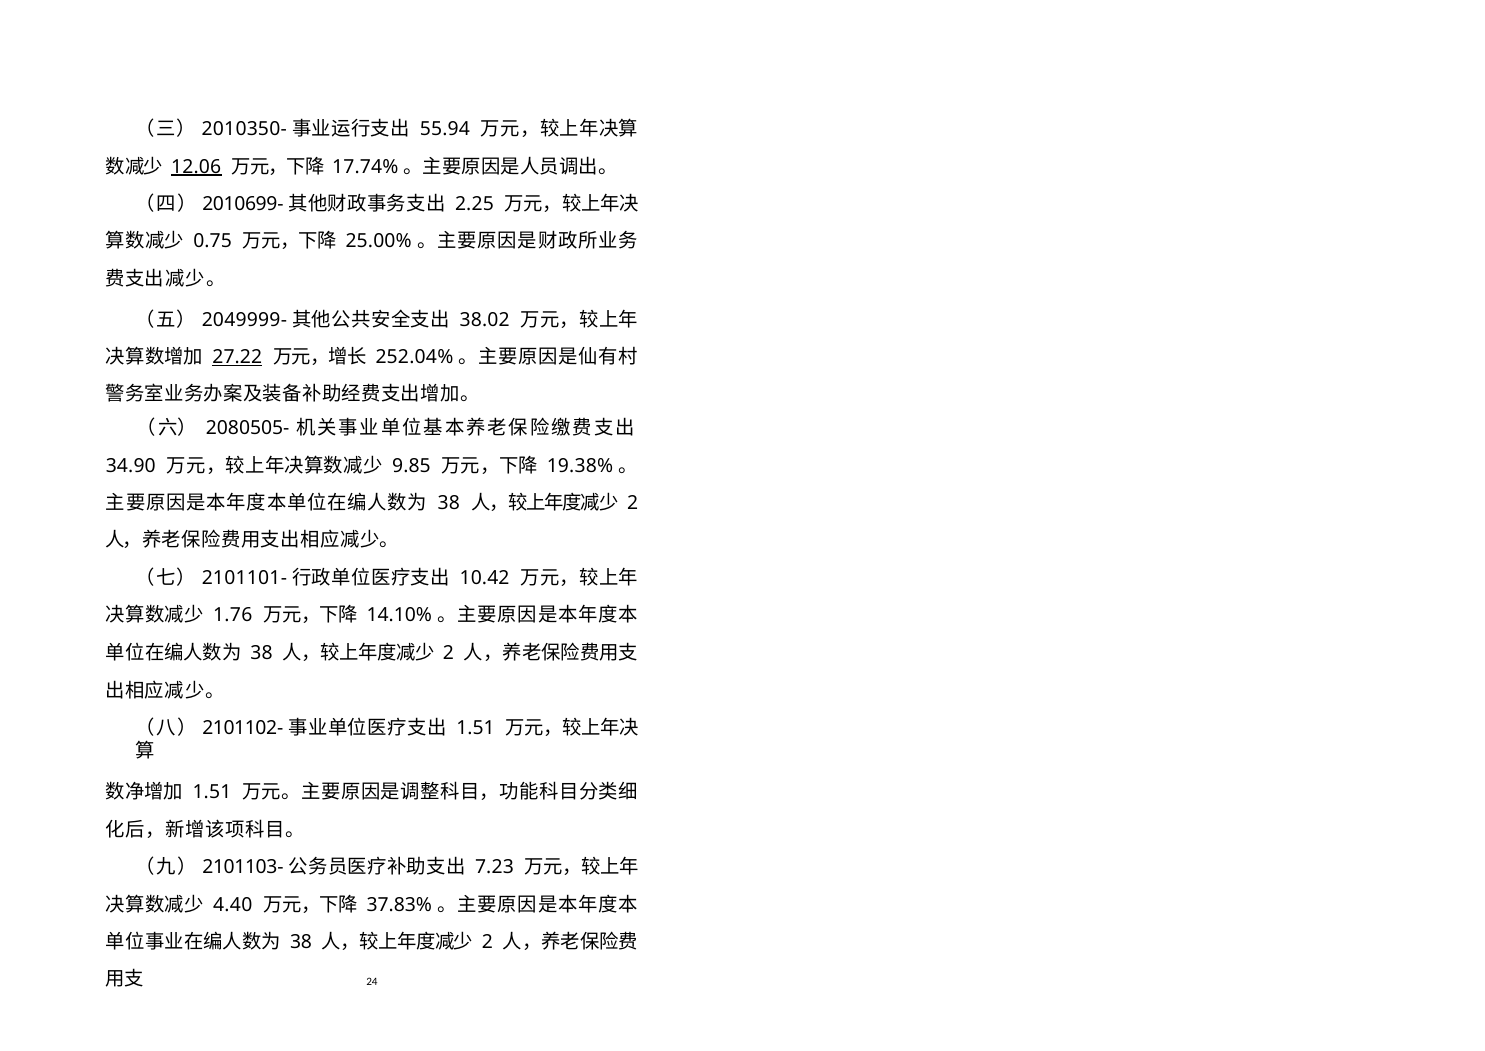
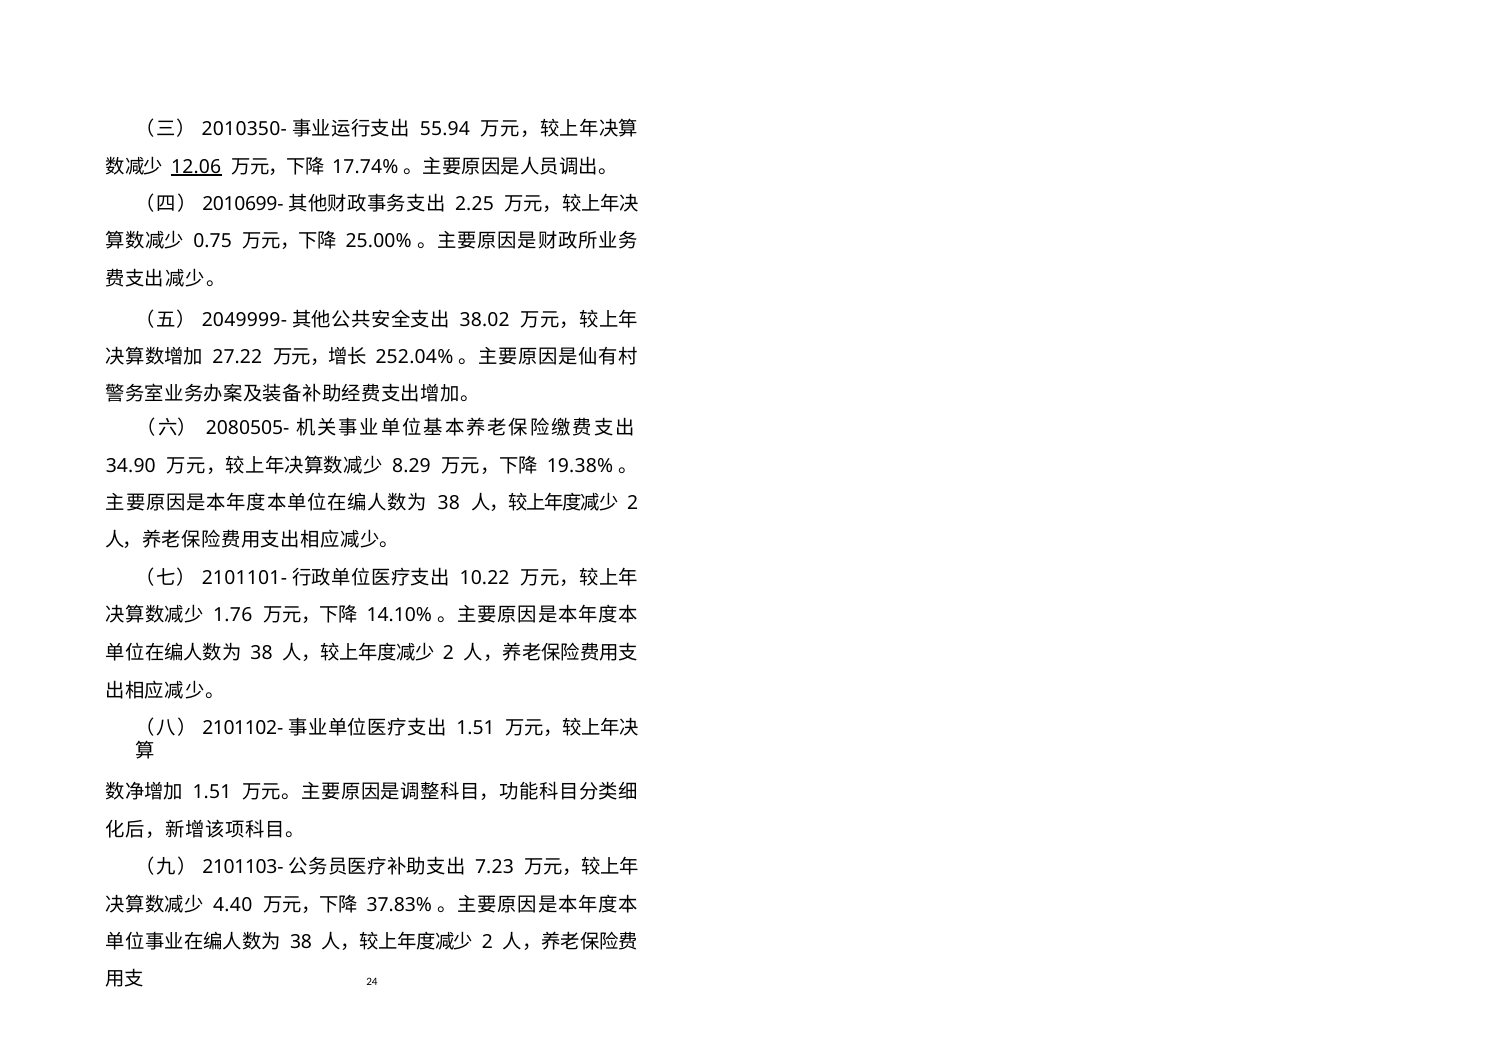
27.22 underline: present -> none (237, 357)
9.85: 9.85 -> 8.29 (411, 466)
10.42: 10.42 -> 10.22 (485, 578)
